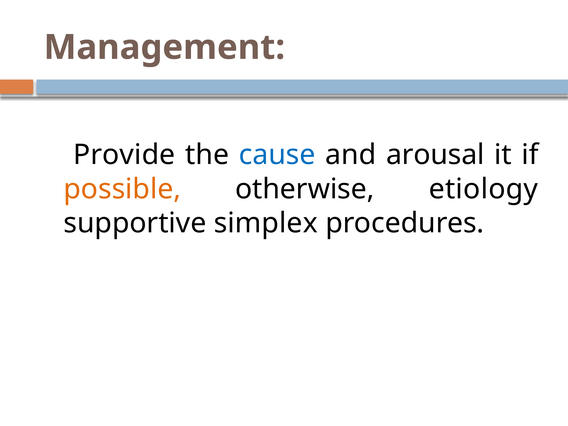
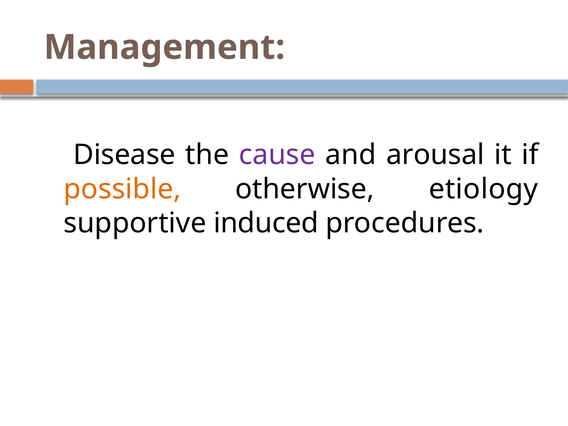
Provide: Provide -> Disease (124, 155)
cause colour: blue -> purple (277, 155)
simplex: simplex -> induced (266, 223)
